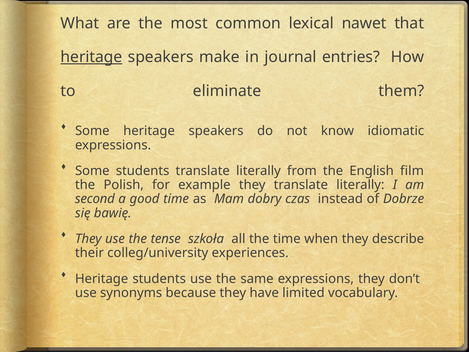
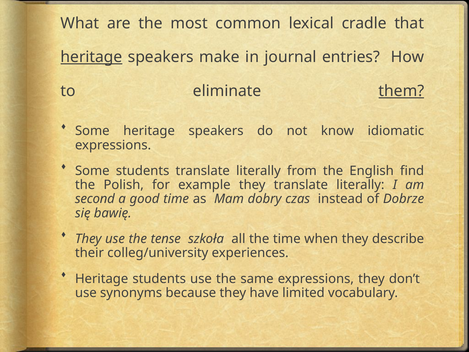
nawet: nawet -> cradle (364, 23)
them underline: none -> present (401, 91)
film: film -> find (412, 171)
